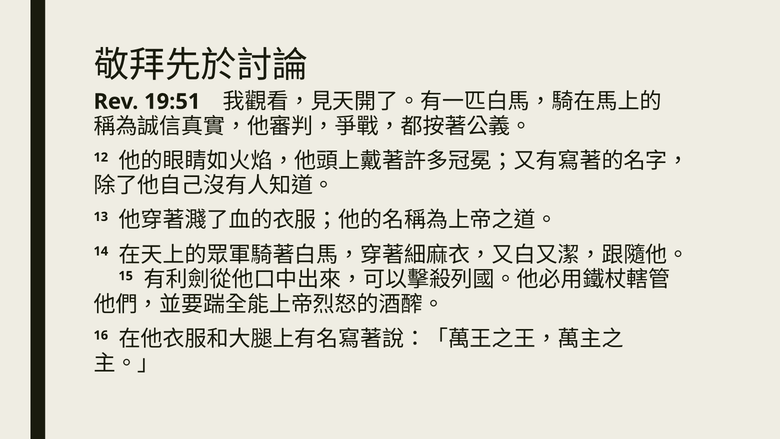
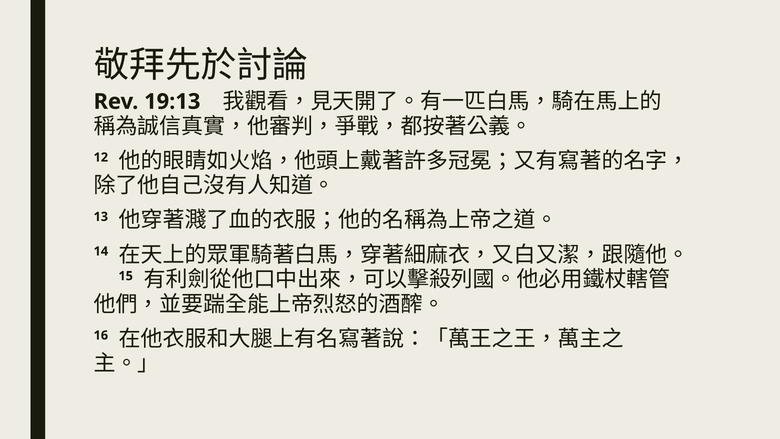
19:51: 19:51 -> 19:13 (172, 102)
